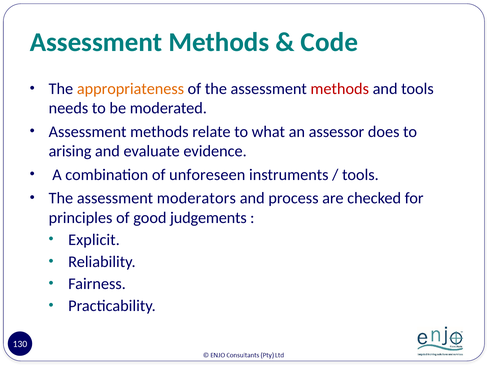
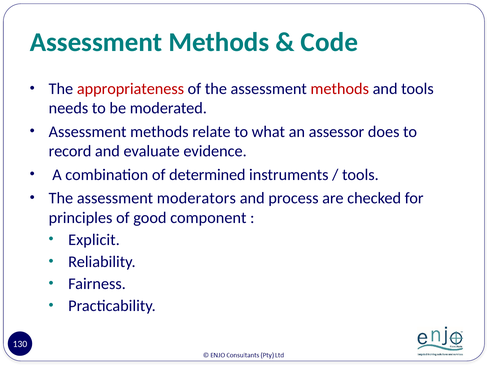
appropriateness colour: orange -> red (130, 89)
arising: arising -> record (70, 151)
unforeseen: unforeseen -> determined (207, 175)
judgements: judgements -> component (208, 218)
